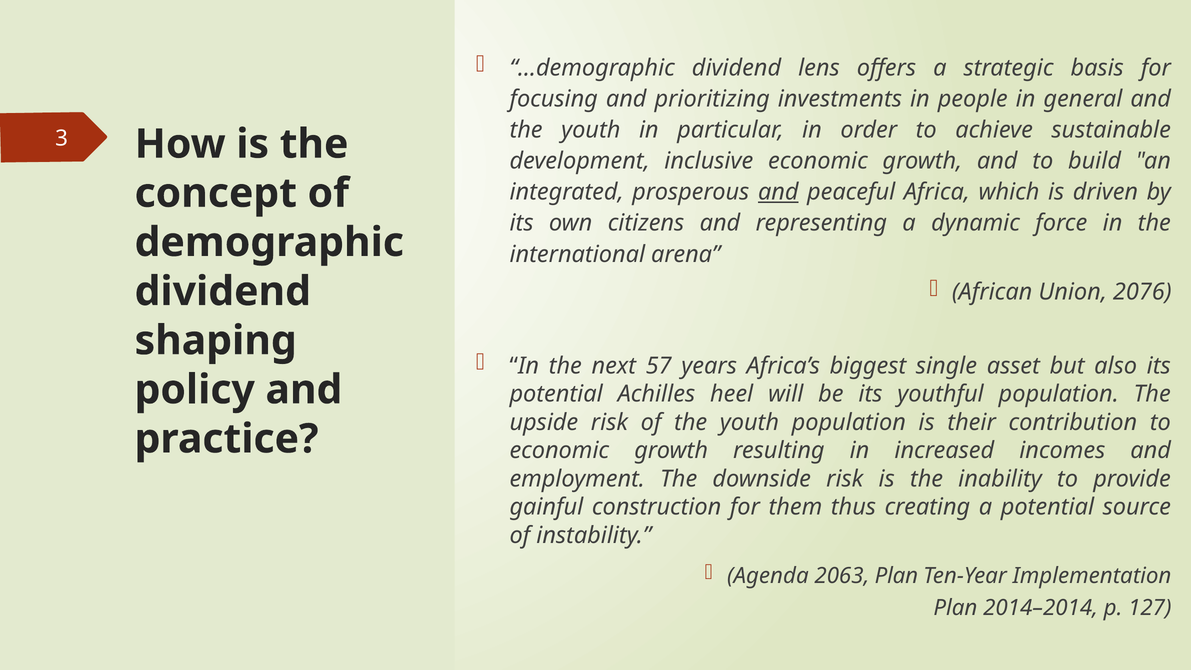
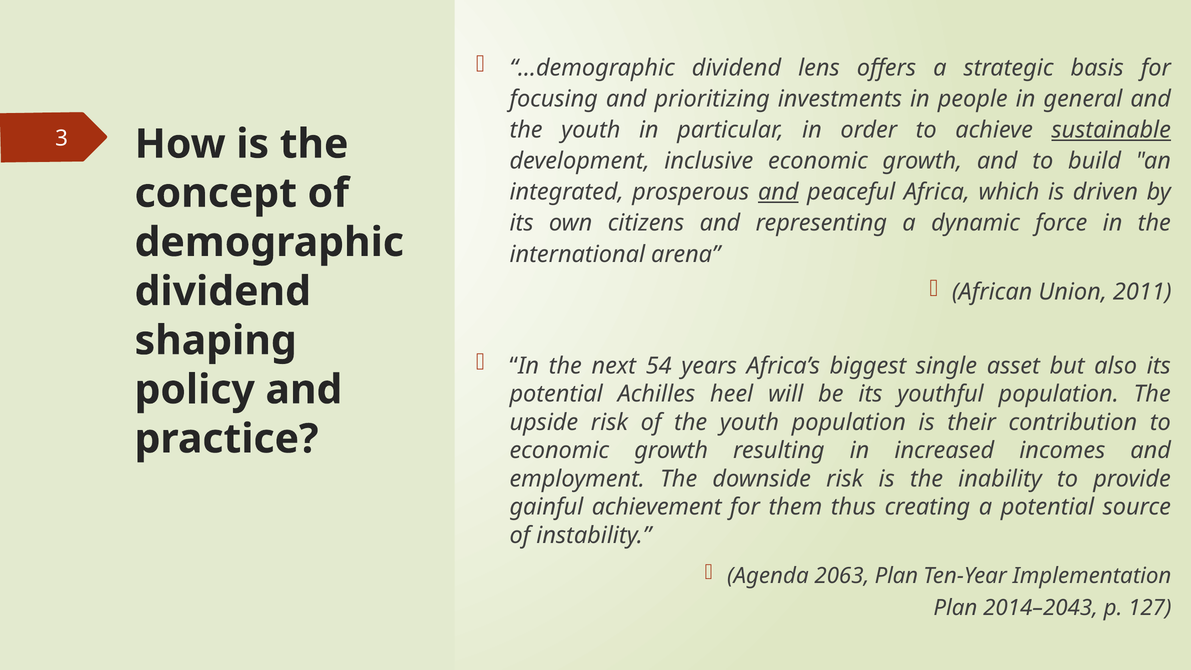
sustainable underline: none -> present (1111, 130)
2076: 2076 -> 2011 (1142, 292)
57: 57 -> 54 (659, 366)
construction: construction -> achievement (657, 507)
2014–2014: 2014–2014 -> 2014–2043 (1041, 608)
